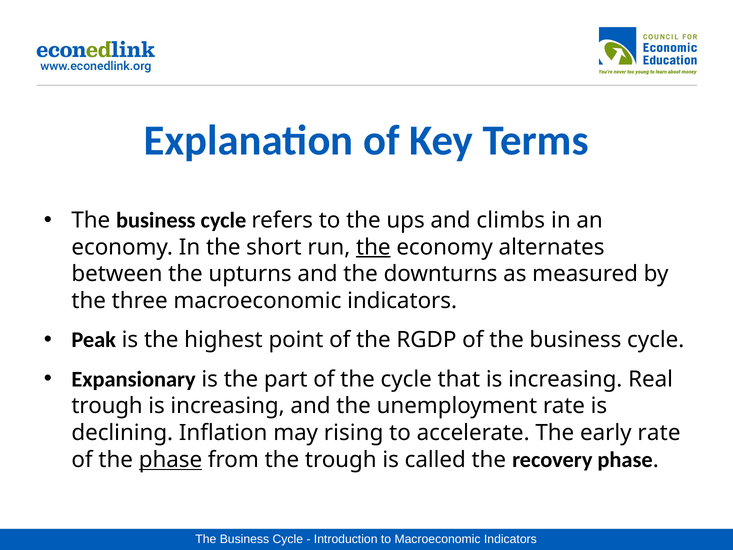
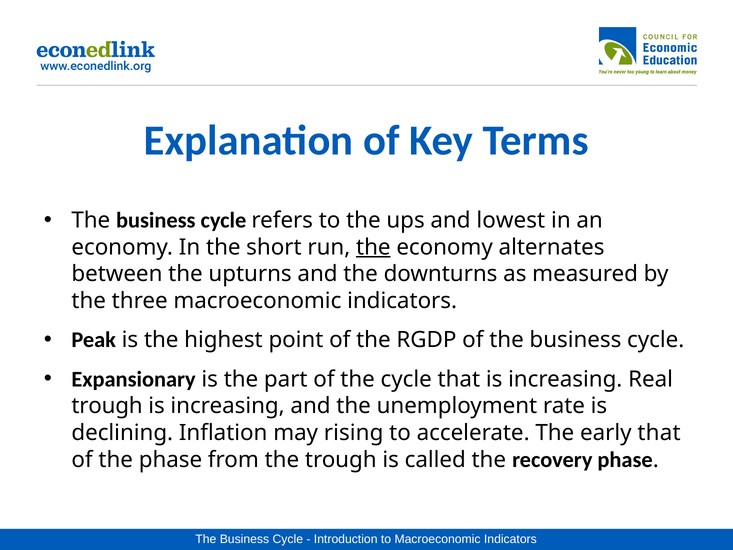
climbs: climbs -> lowest (511, 220)
early rate: rate -> that (659, 433)
phase underline: present -> none (170, 460)
